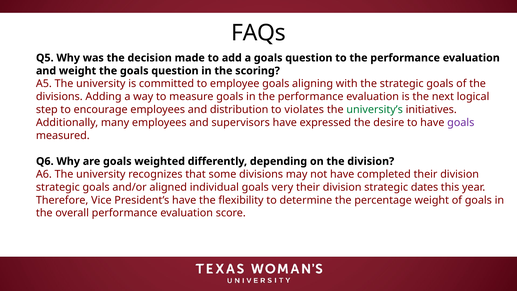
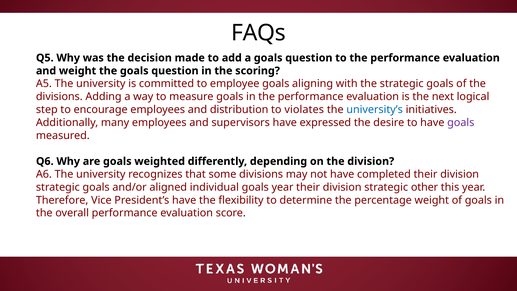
university’s colour: green -> blue (375, 110)
goals very: very -> year (283, 187)
dates: dates -> other (425, 187)
